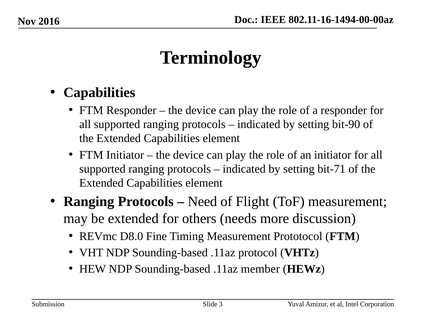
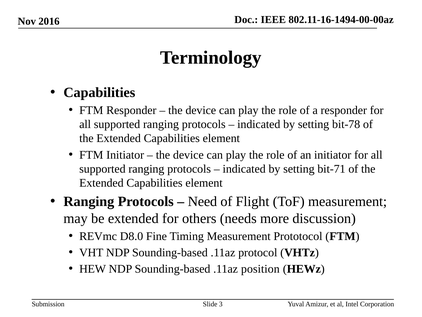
bit-90: bit-90 -> bit-78 (346, 124)
member: member -> position (260, 269)
